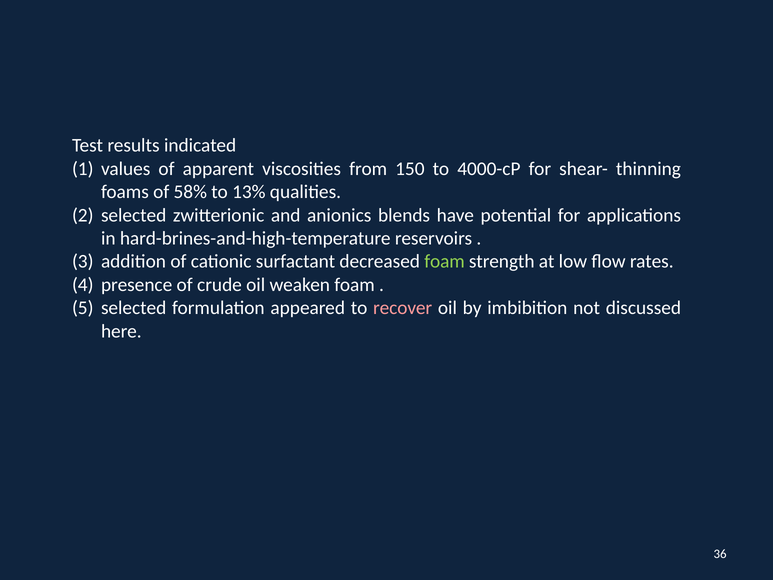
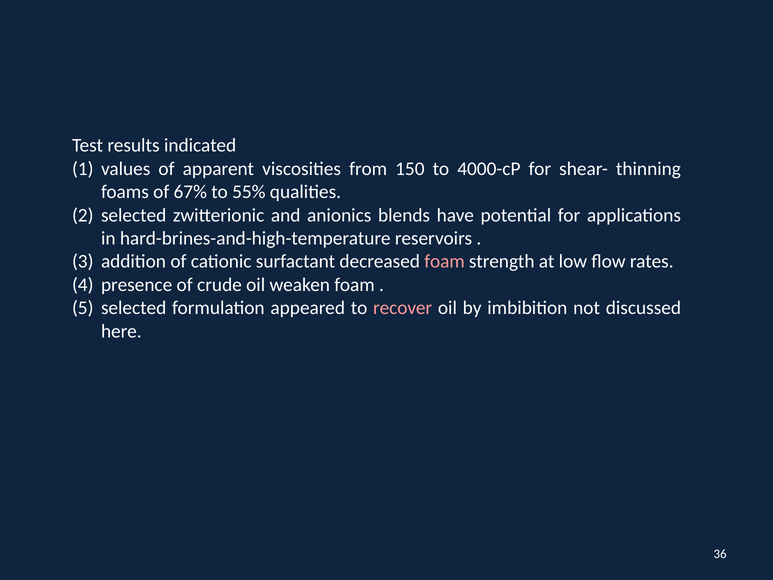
58%: 58% -> 67% (190, 192)
13%: 13% -> 55% (249, 192)
foam colour: light green -> pink (445, 261)
